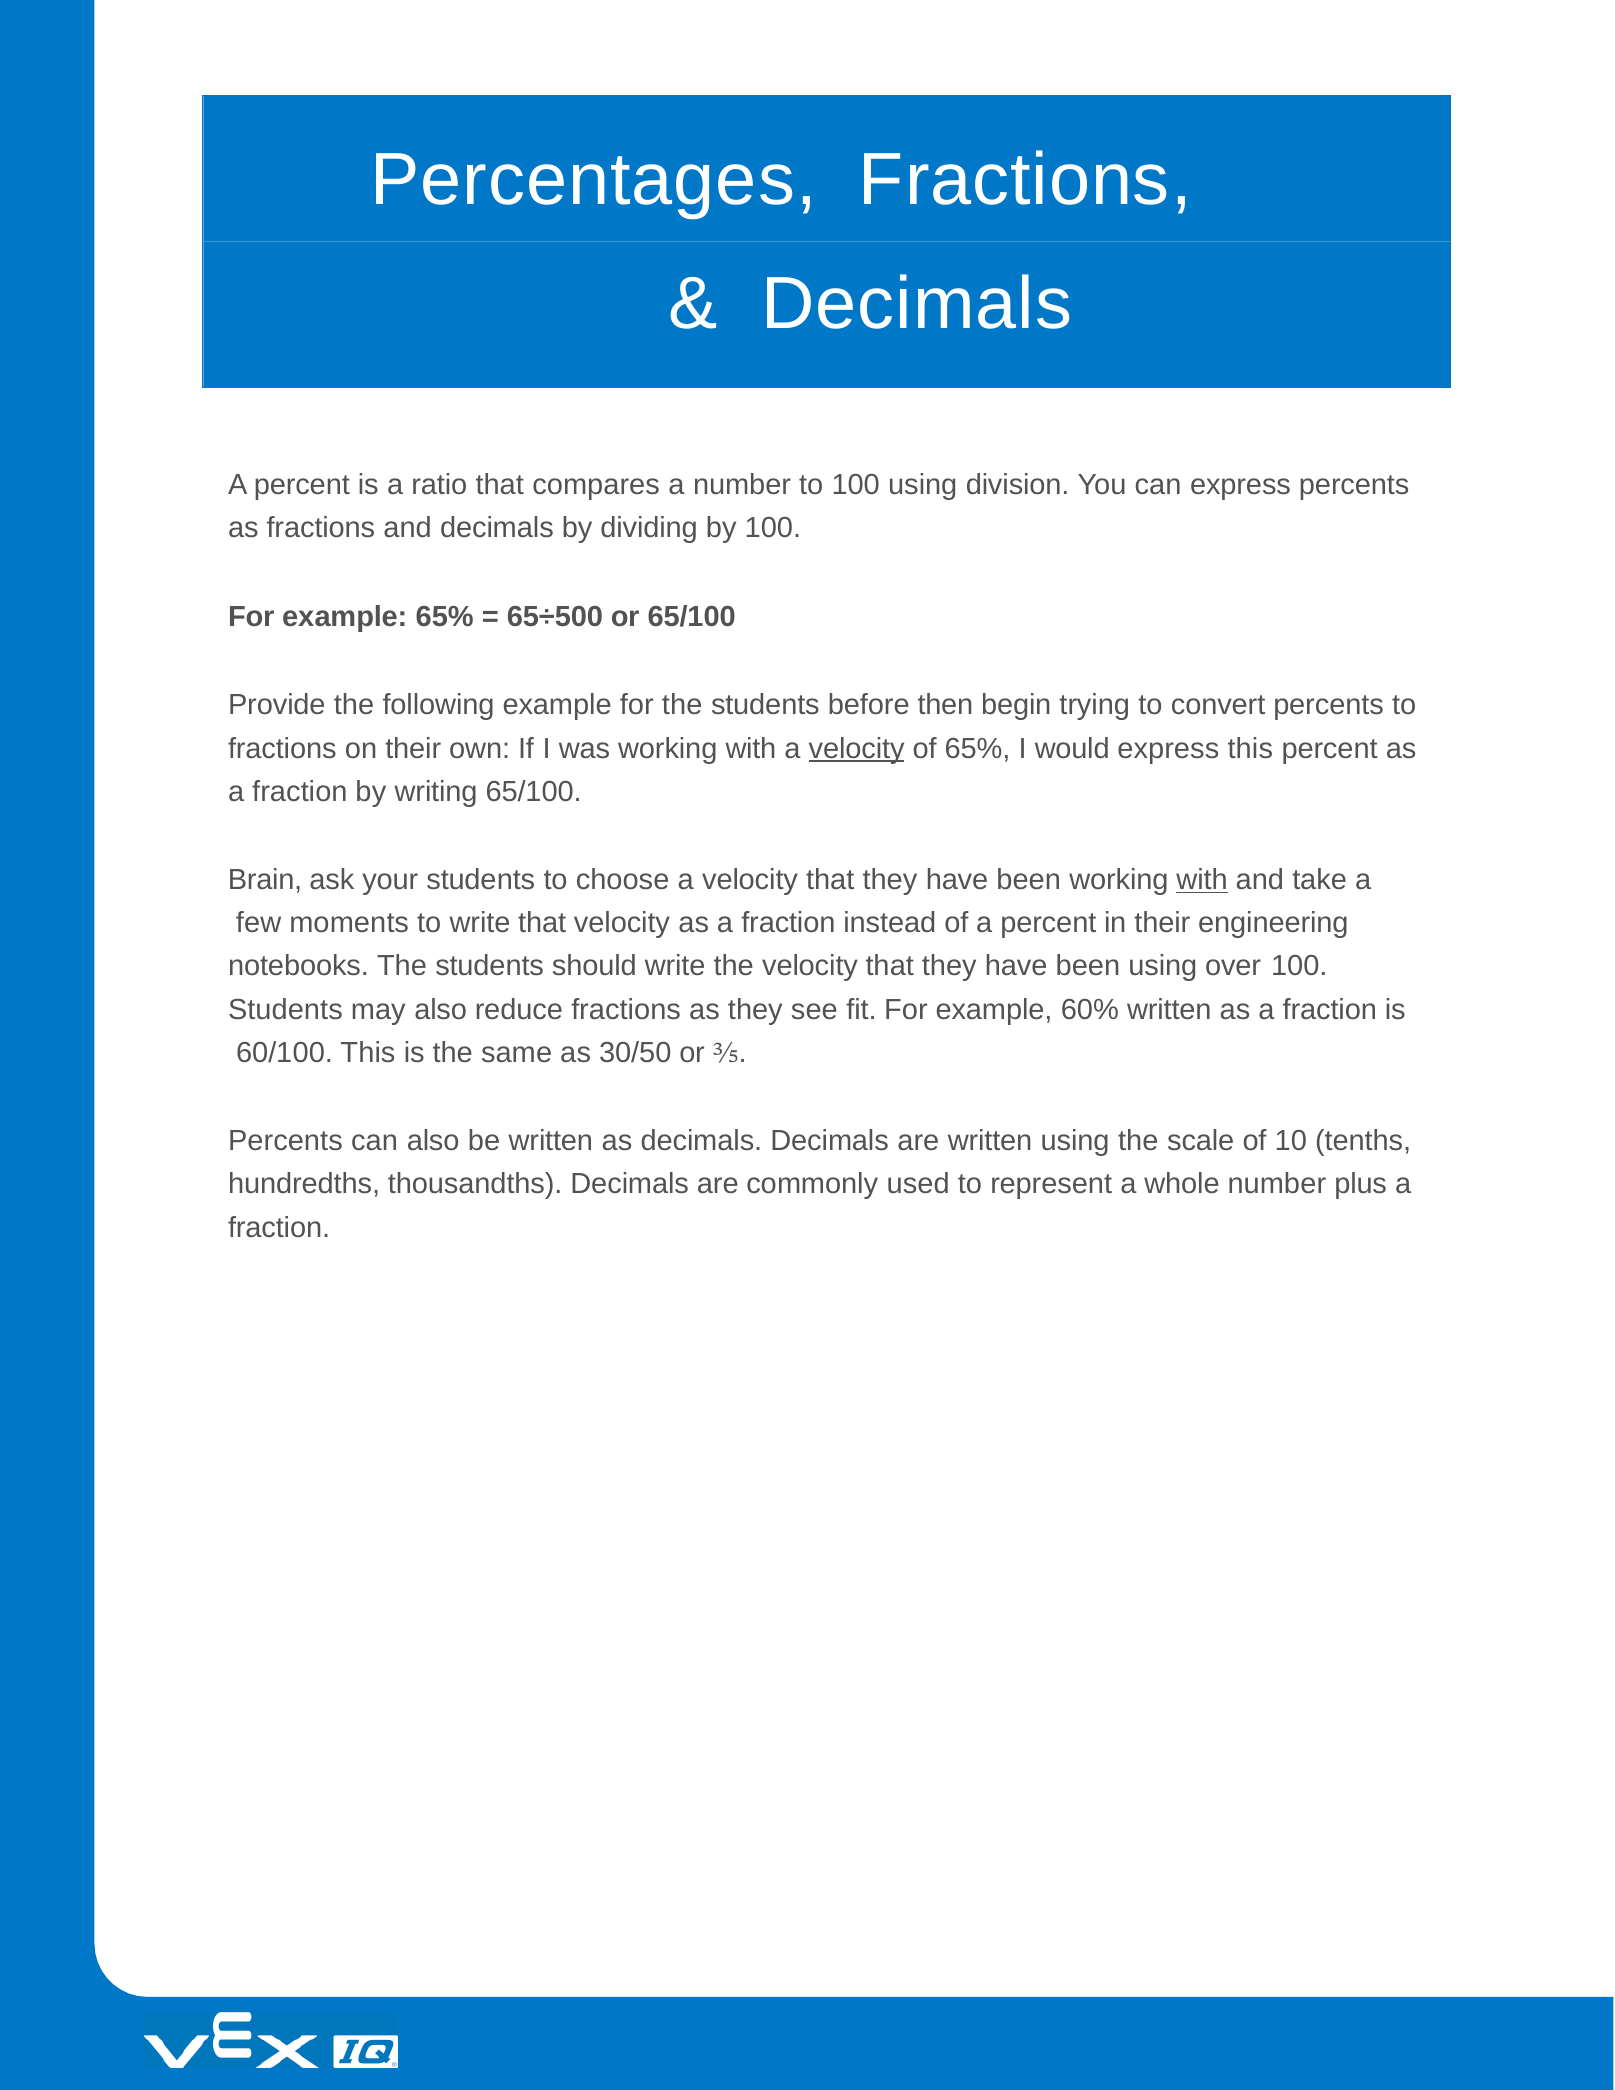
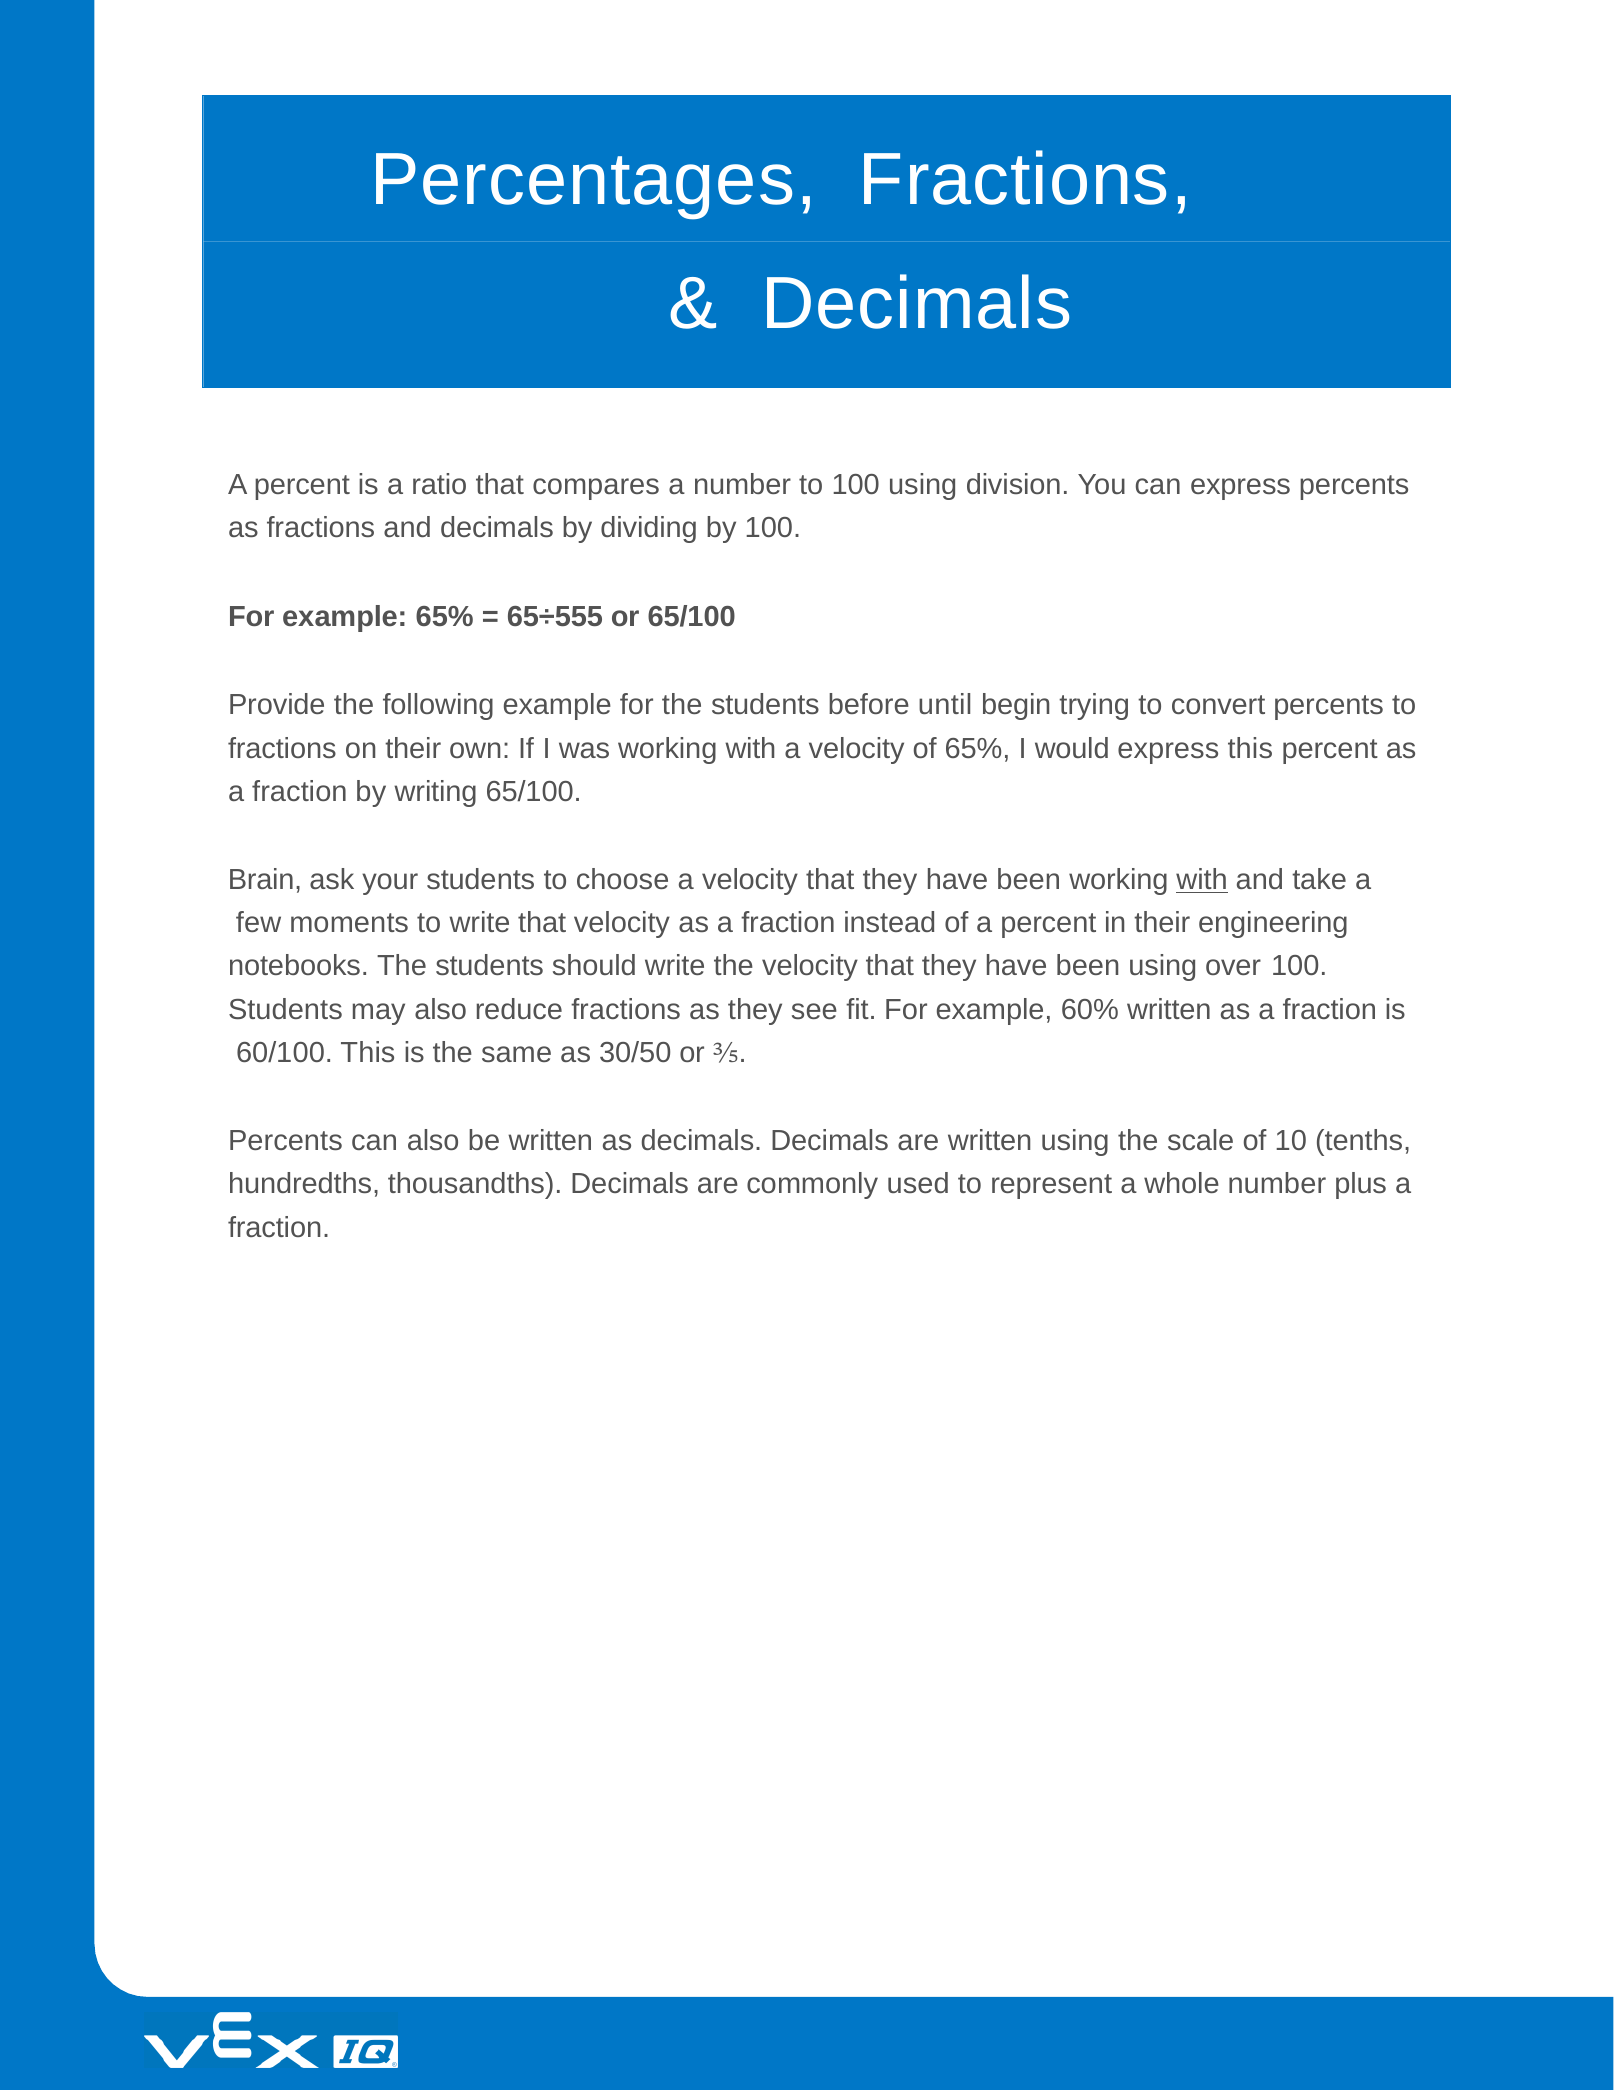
65÷500: 65÷500 -> 65÷555 (555, 616)
then: then -> until (945, 705)
velocity underline: present -> none (857, 748)
